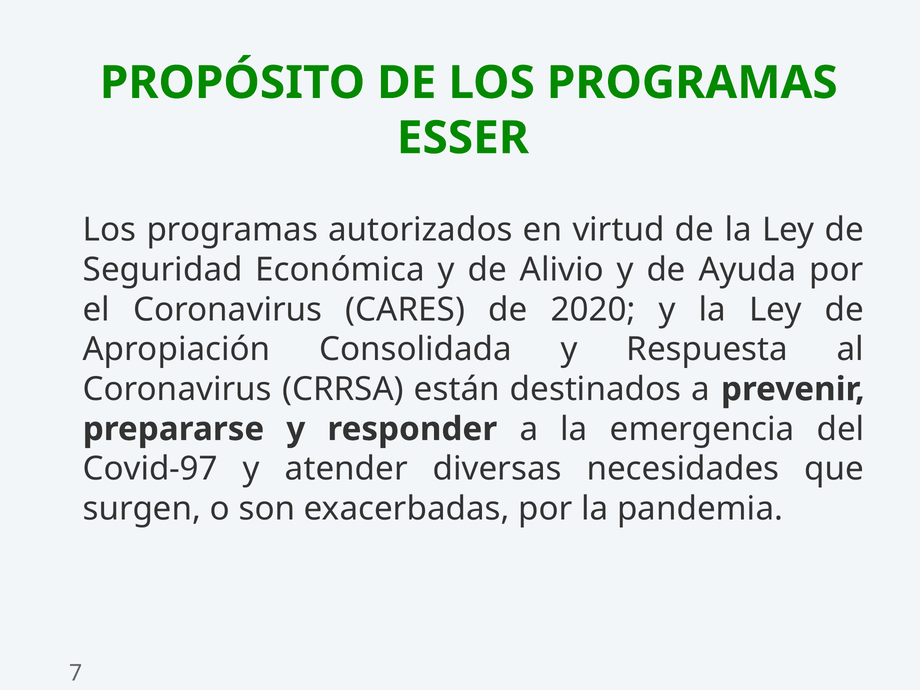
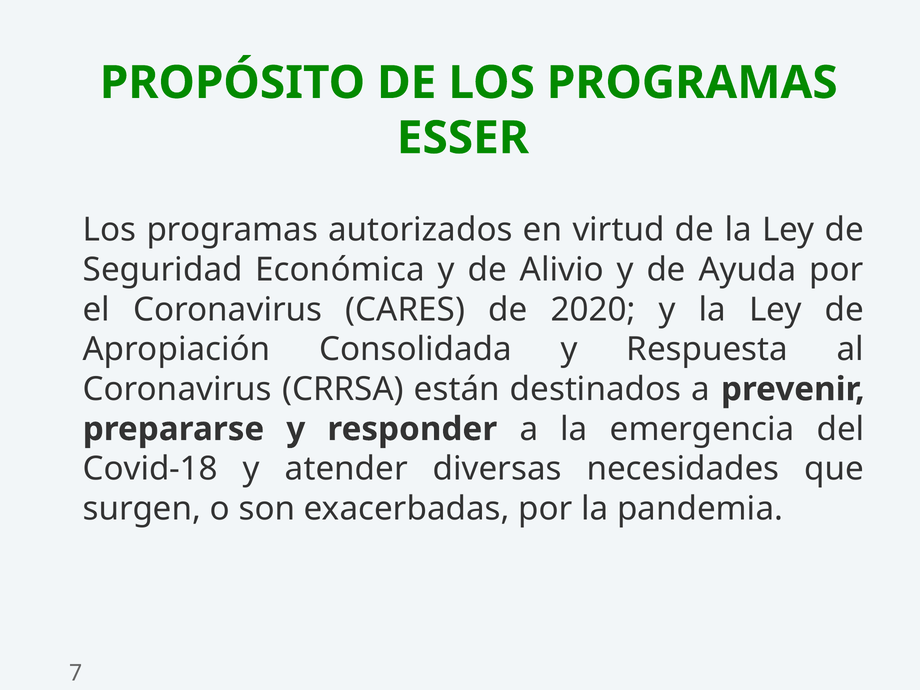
Covid-97: Covid-97 -> Covid-18 (150, 469)
